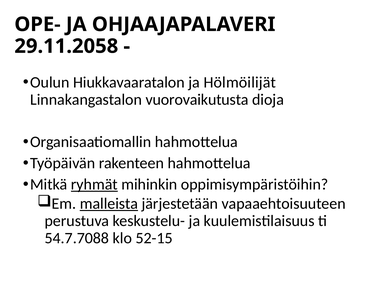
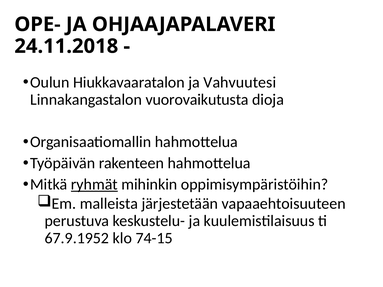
29.11.2058: 29.11.2058 -> 24.11.2018 (66, 46)
Hölmöilijät: Hölmöilijät -> Vahvuutesi (240, 82)
malleista underline: present -> none (109, 204)
54.7.7088: 54.7.7088 -> 67.9.1952 (77, 238)
52-15: 52-15 -> 74-15 (154, 238)
